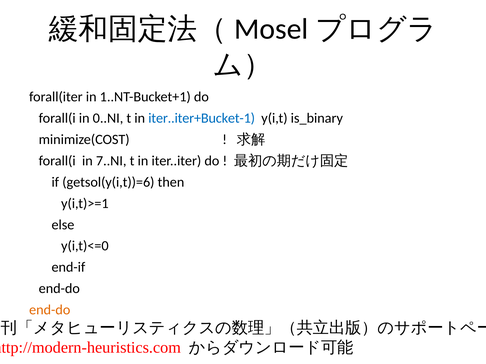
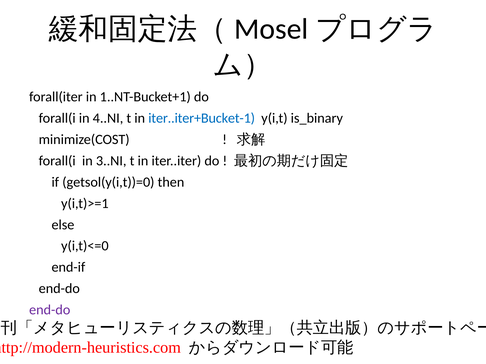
0..NI: 0..NI -> 4..NI (108, 118)
7..NI: 7..NI -> 3..NI (111, 161)
getsol(y(i,t))=6: getsol(y(i,t))=6 -> getsol(y(i,t))=0 (108, 182)
end-do colour: orange -> purple (50, 310)
